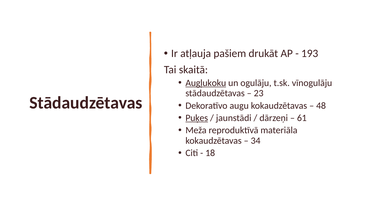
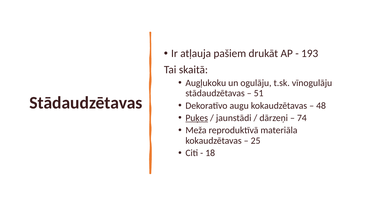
Augļukoku underline: present -> none (206, 83)
23: 23 -> 51 (259, 93)
61: 61 -> 74 (302, 118)
34: 34 -> 25 (256, 140)
